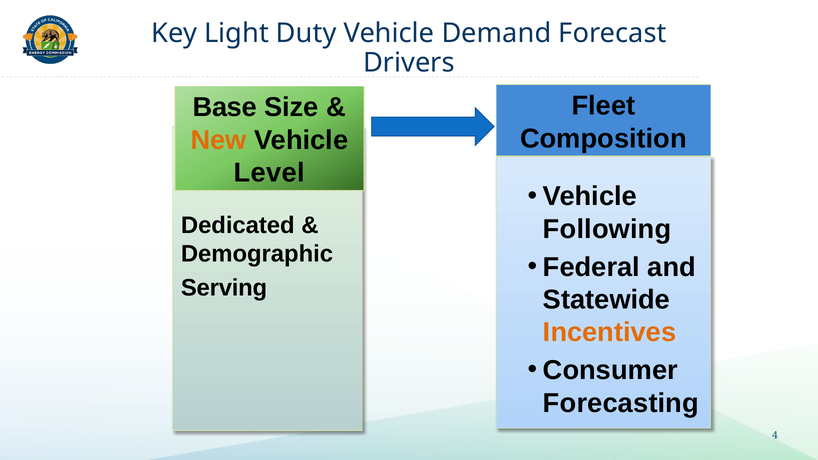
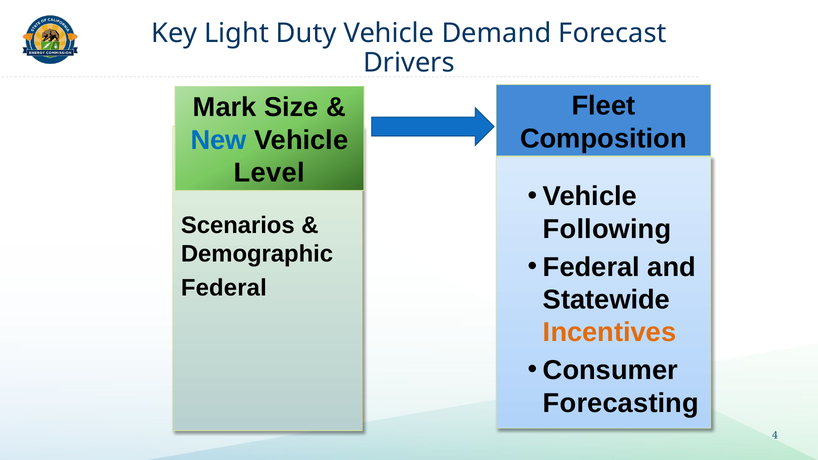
Base: Base -> Mark (225, 107)
New colour: orange -> blue (219, 140)
Dedicated: Dedicated -> Scenarios (238, 225)
Serving: Serving -> Federal (224, 288)
